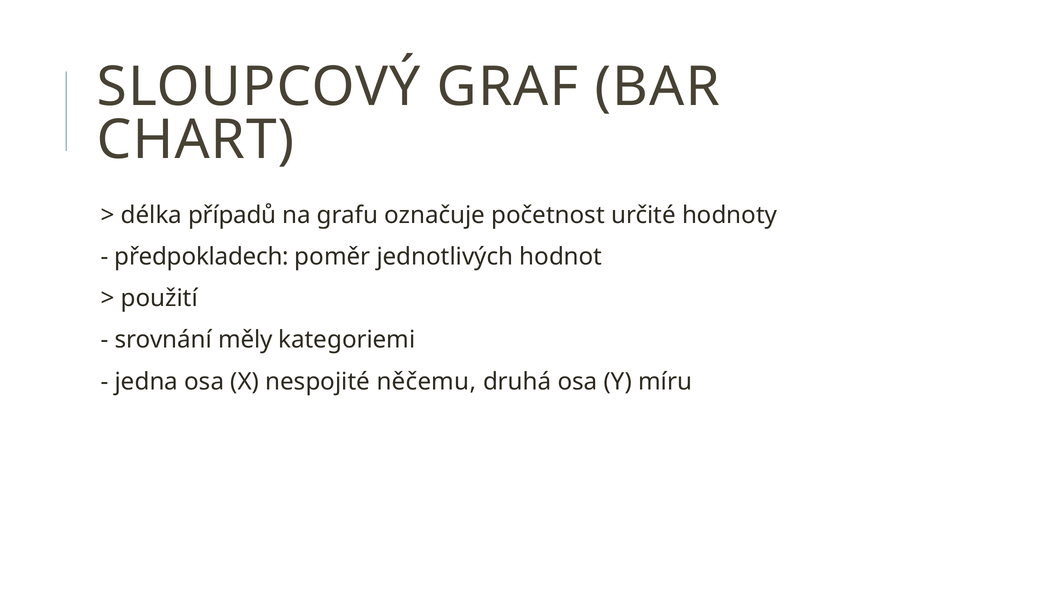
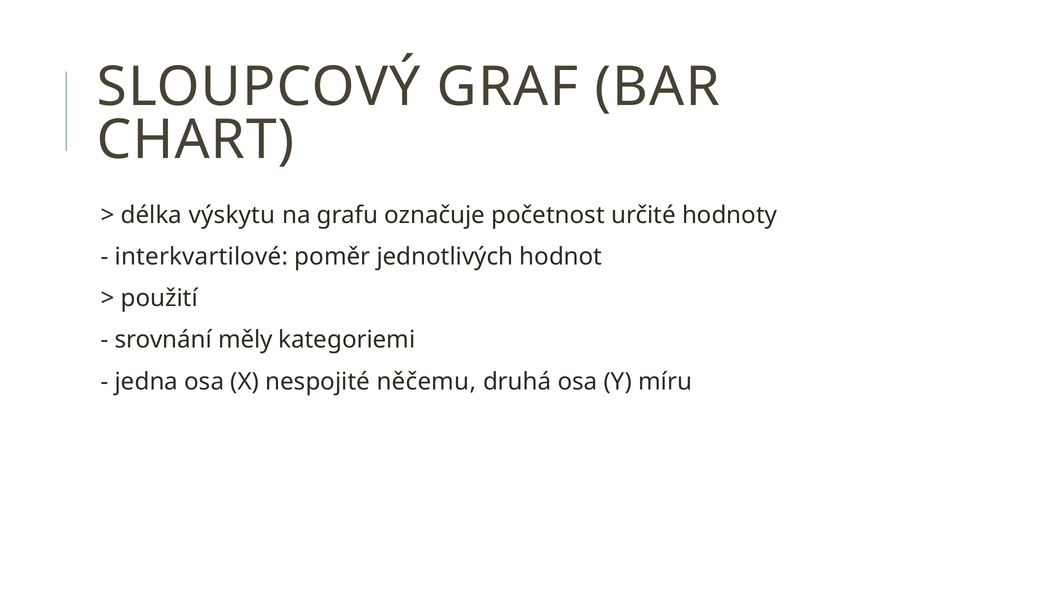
případů: případů -> výskytu (232, 215)
předpokladech: předpokladech -> interkvartilové (201, 257)
